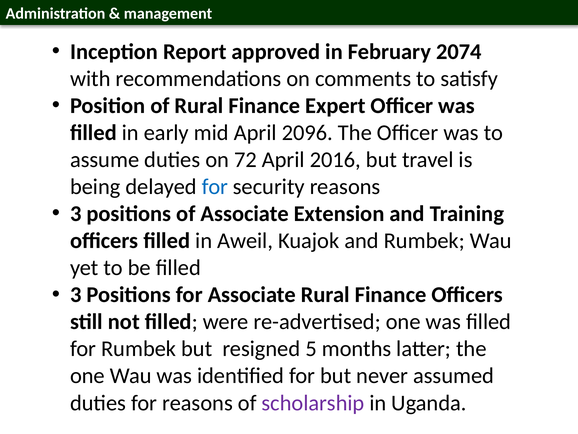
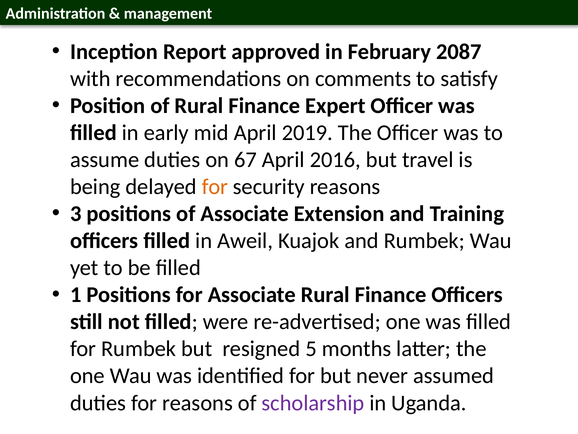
2074: 2074 -> 2087 (459, 52)
2096: 2096 -> 2019 (307, 133)
72: 72 -> 67 (245, 160)
for colour: blue -> orange (215, 187)
3: 3 -> 1 (76, 295)
